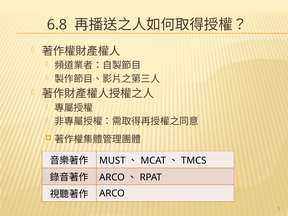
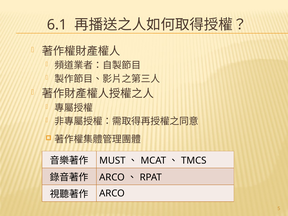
6.8: 6.8 -> 6.1 (57, 25)
